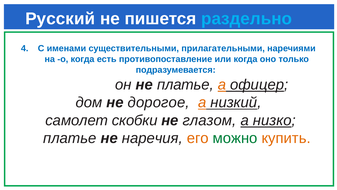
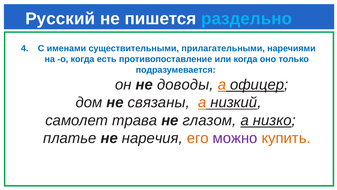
не платье: платье -> доводы (185, 85)
дорогое: дорогое -> связаны (159, 102)
скобки: скобки -> трава (135, 120)
можно colour: green -> purple (235, 138)
